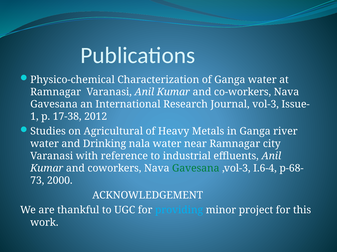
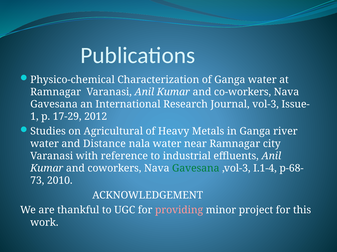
17-38: 17-38 -> 17-29 (67, 117)
Drinking: Drinking -> Distance (104, 144)
I.6-4: I.6-4 -> I.1-4 (265, 169)
2000: 2000 -> 2010 (60, 181)
providing colour: light blue -> pink (179, 211)
